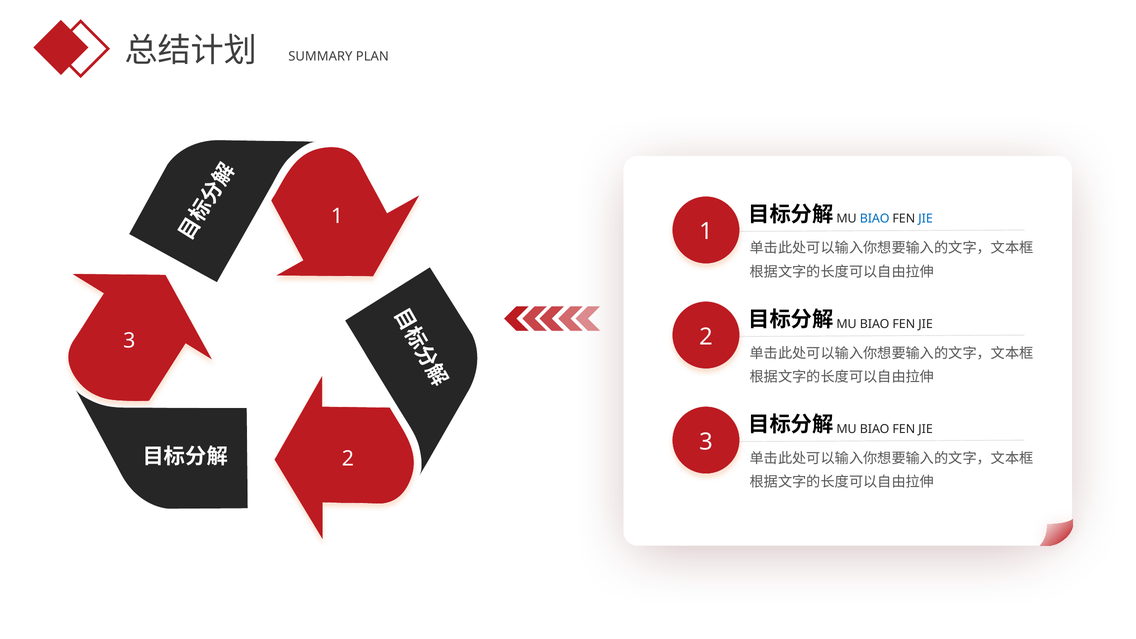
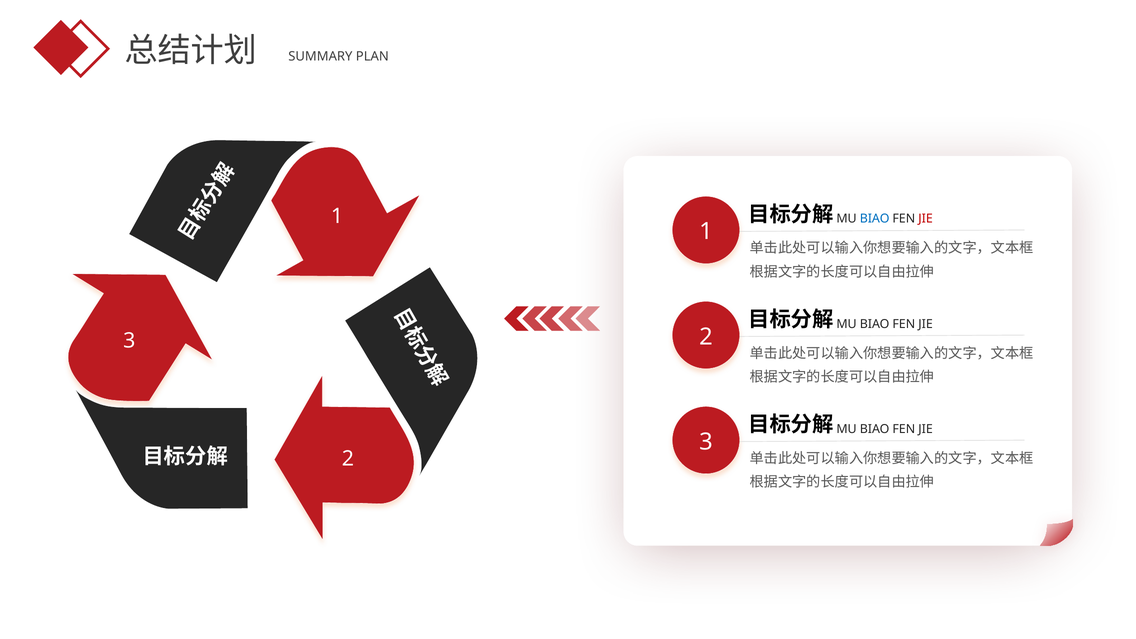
JIE colour: blue -> red (926, 219)
